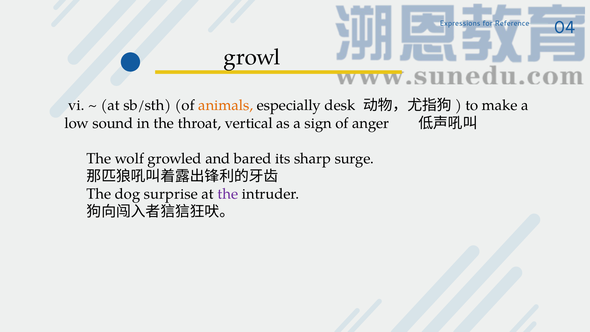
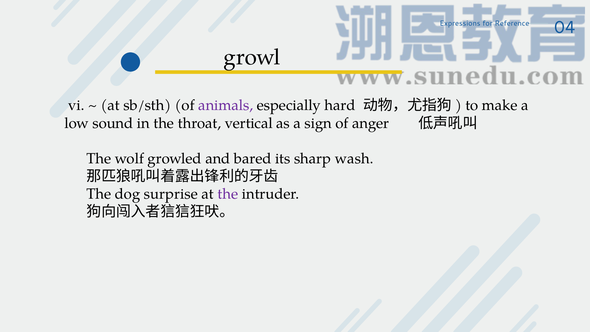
animals colour: orange -> purple (226, 105)
desk: desk -> hard (340, 105)
surge: surge -> wash (354, 159)
